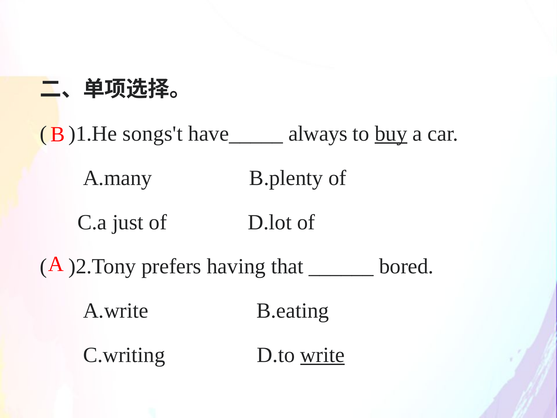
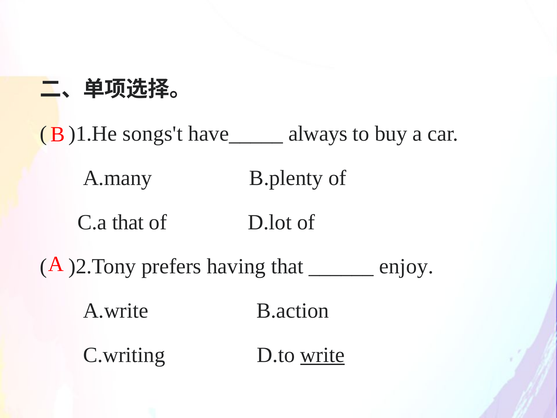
buy underline: present -> none (391, 134)
C.a just: just -> that (128, 222)
bored: bored -> enjoy (406, 266)
B.eating: B.eating -> B.action (293, 310)
